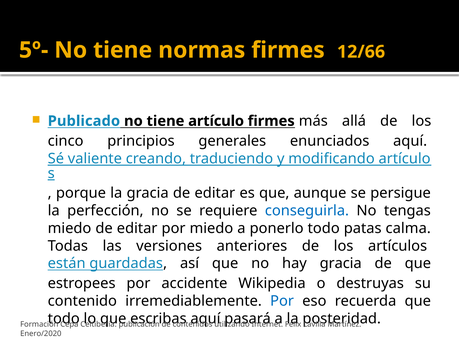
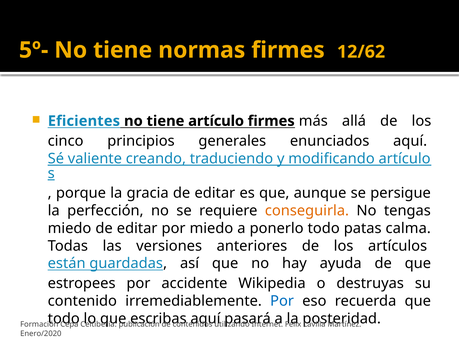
12/66: 12/66 -> 12/62 (361, 52)
Publicado: Publicado -> Eficientes (84, 121)
conseguirla colour: blue -> orange (307, 211)
hay gracia: gracia -> ayuda (341, 264)
